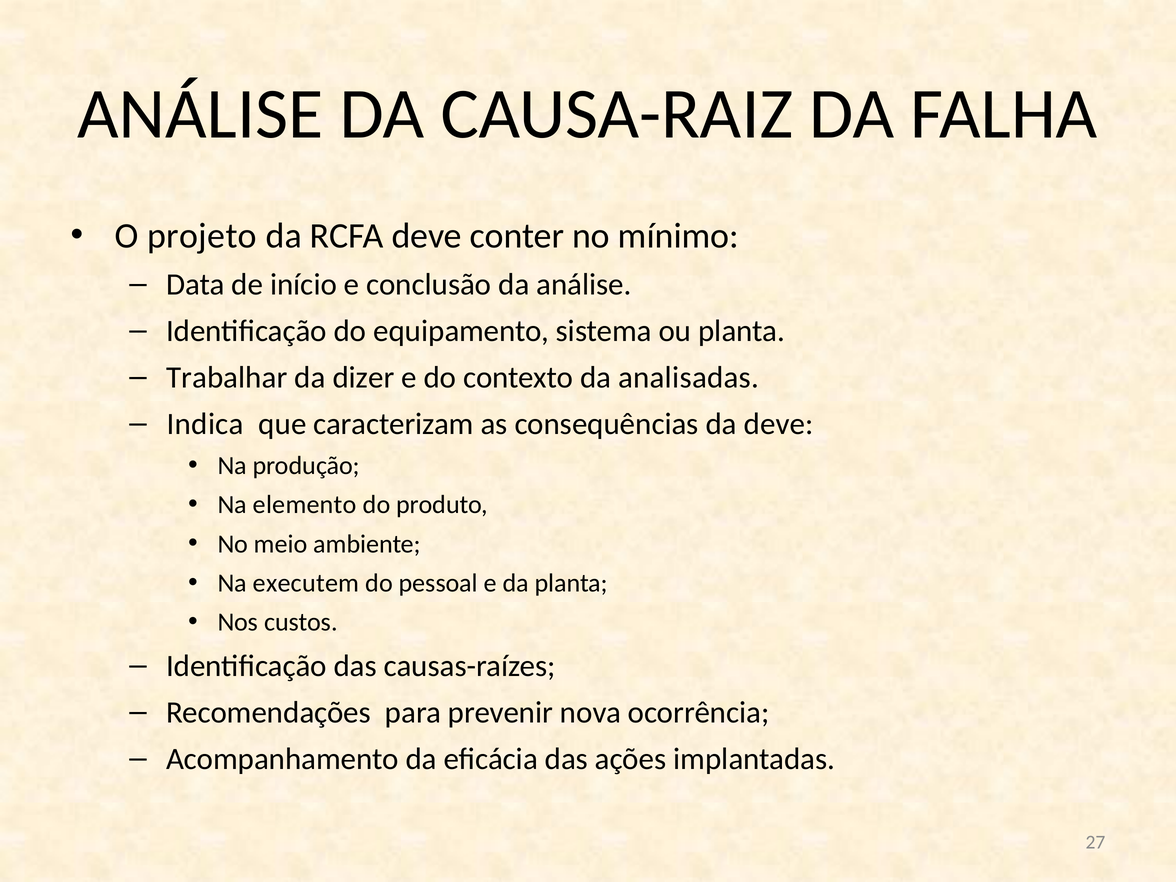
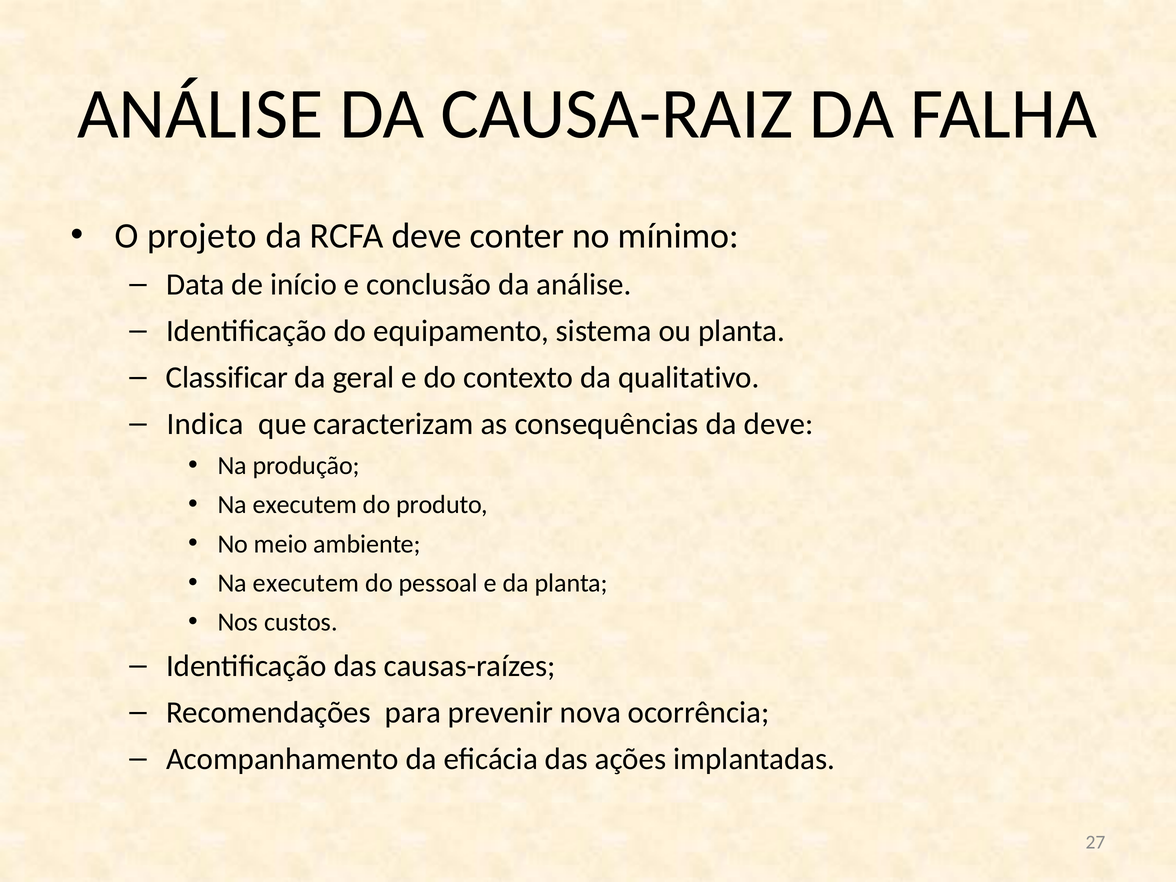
Trabalhar: Trabalhar -> Classificar (227, 378)
dizer: dizer -> geral (364, 378)
analisadas: analisadas -> qualitativo (689, 378)
elemento: elemento -> executem (305, 505)
